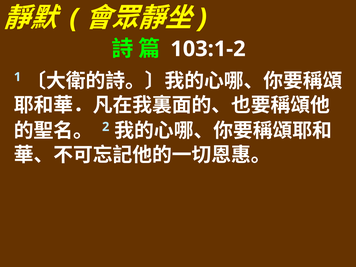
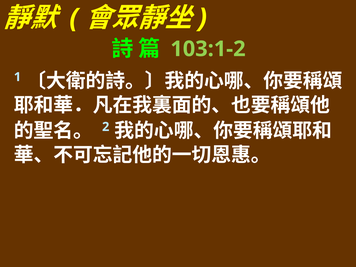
103:1-2 colour: white -> light green (208, 49)
